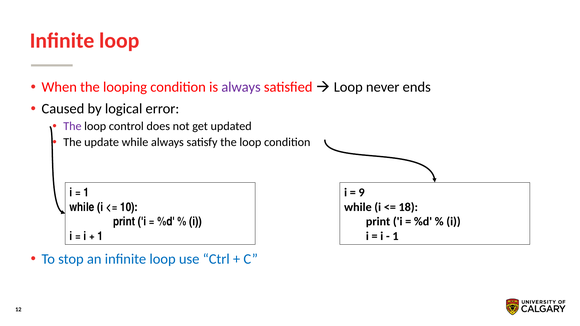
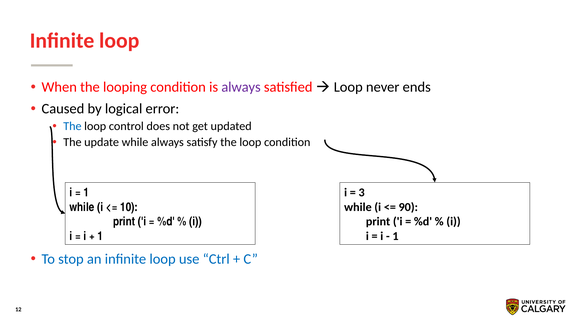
The colour: purple -> blue (72, 126)
9: 9 -> 3 (362, 193)
18: 18 -> 90 (408, 207)
